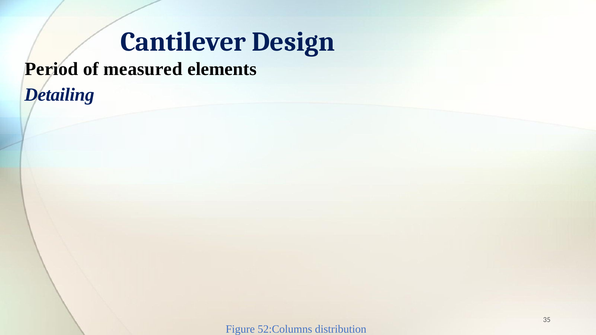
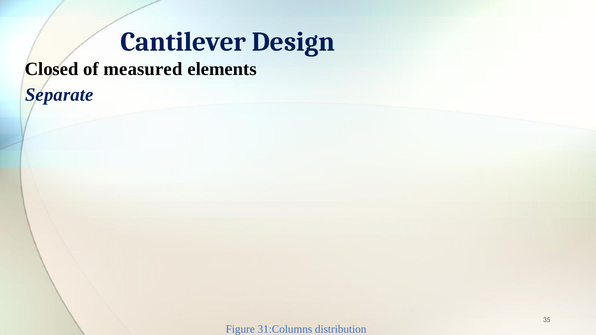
Period: Period -> Closed (52, 69)
Detailing: Detailing -> Separate (59, 95)
52:Columns: 52:Columns -> 31:Columns (285, 329)
